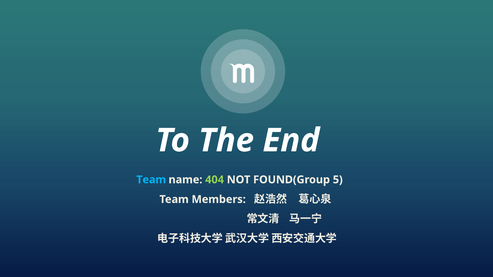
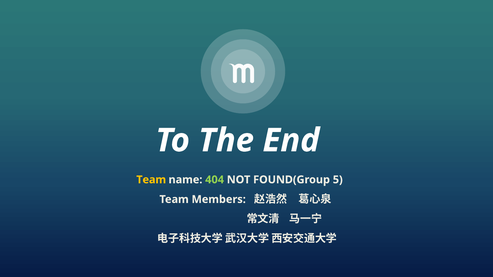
Team colour: light blue -> yellow (151, 180)
